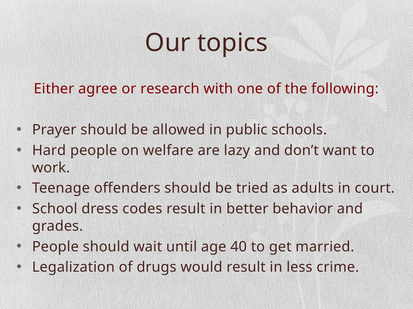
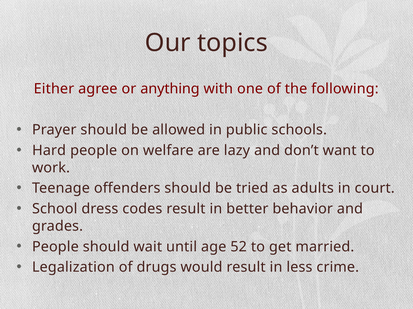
research: research -> anything (170, 89)
40: 40 -> 52 (239, 247)
